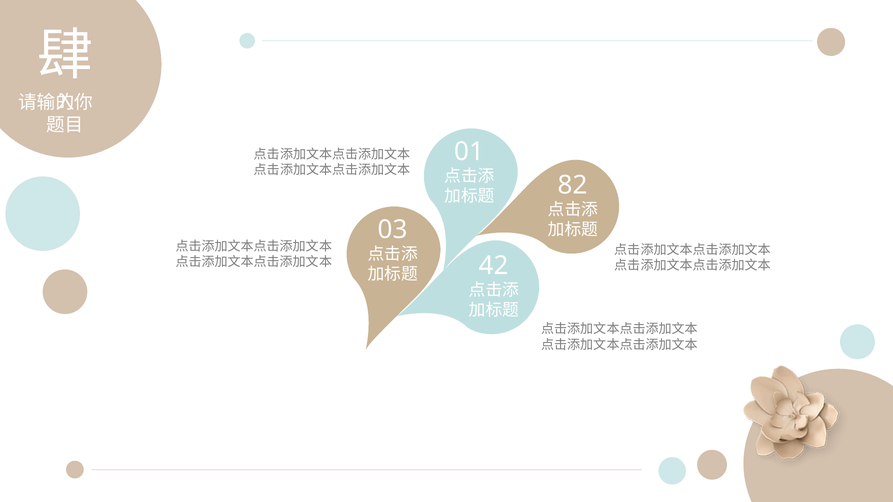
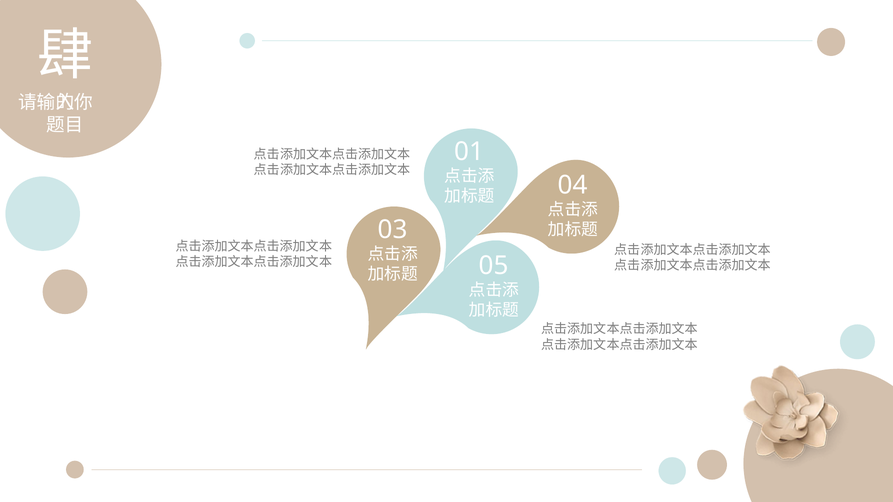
82: 82 -> 04 (573, 185)
42: 42 -> 05 (494, 266)
